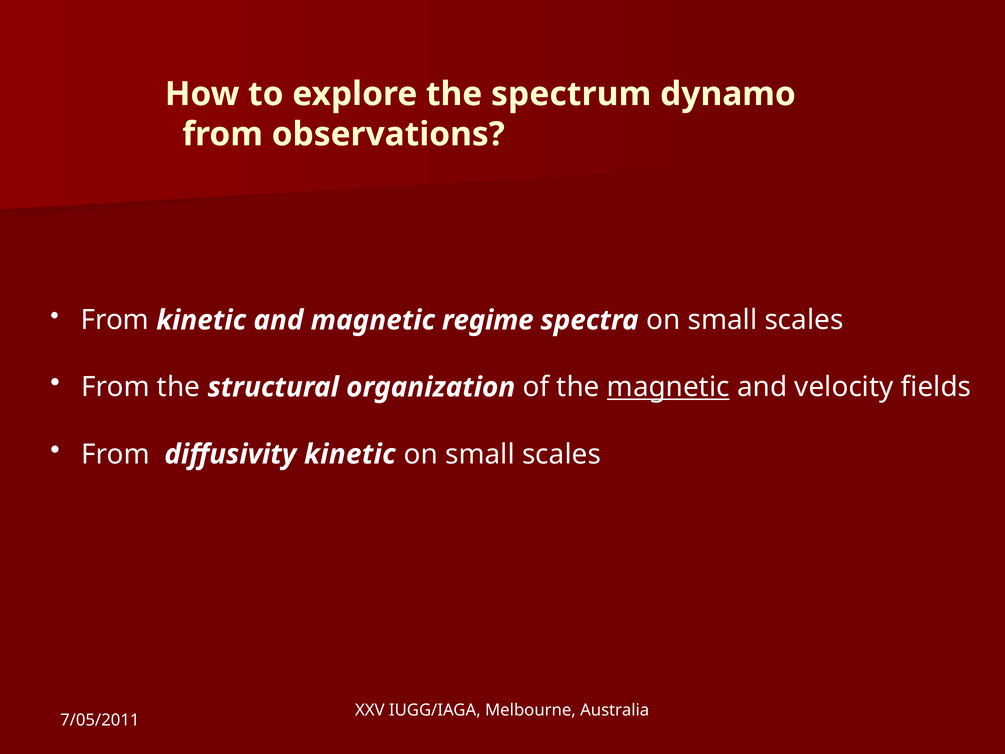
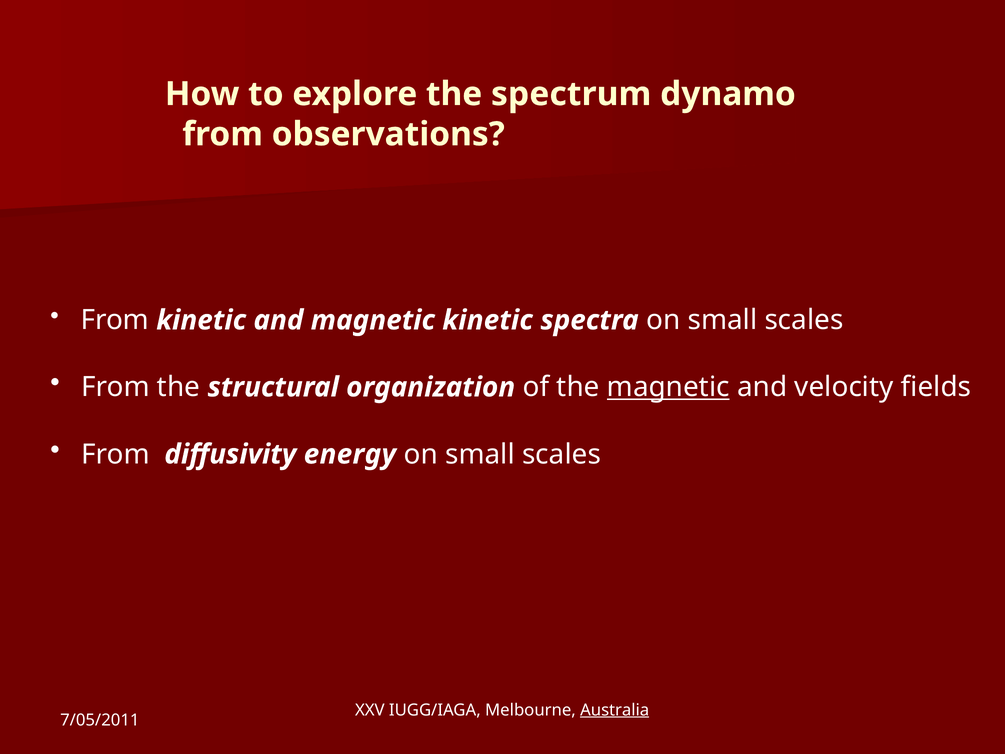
magnetic regime: regime -> kinetic (488, 320)
diffusivity kinetic: kinetic -> energy (350, 454)
Australia underline: none -> present (615, 710)
